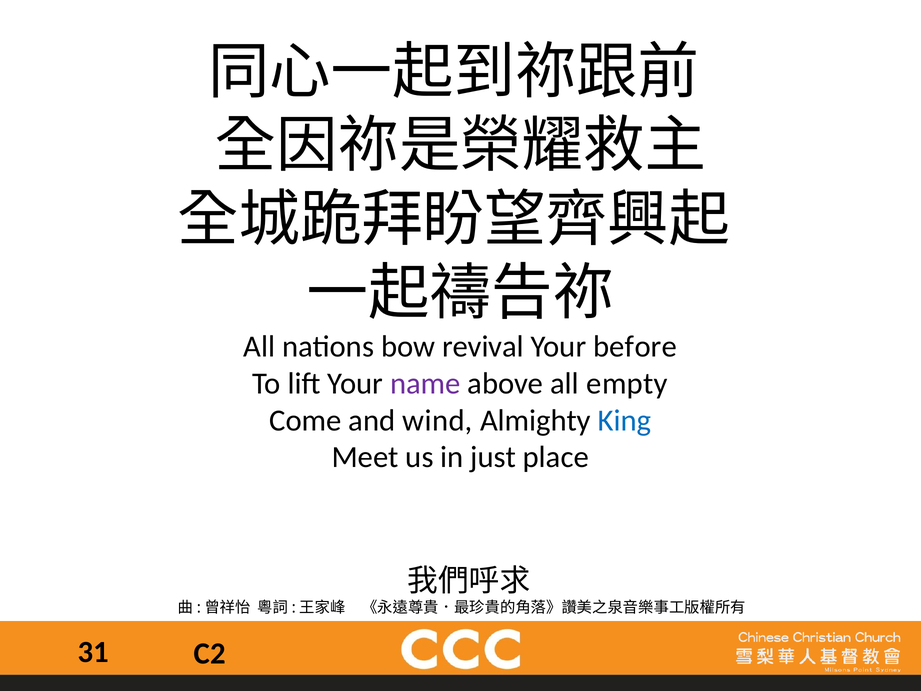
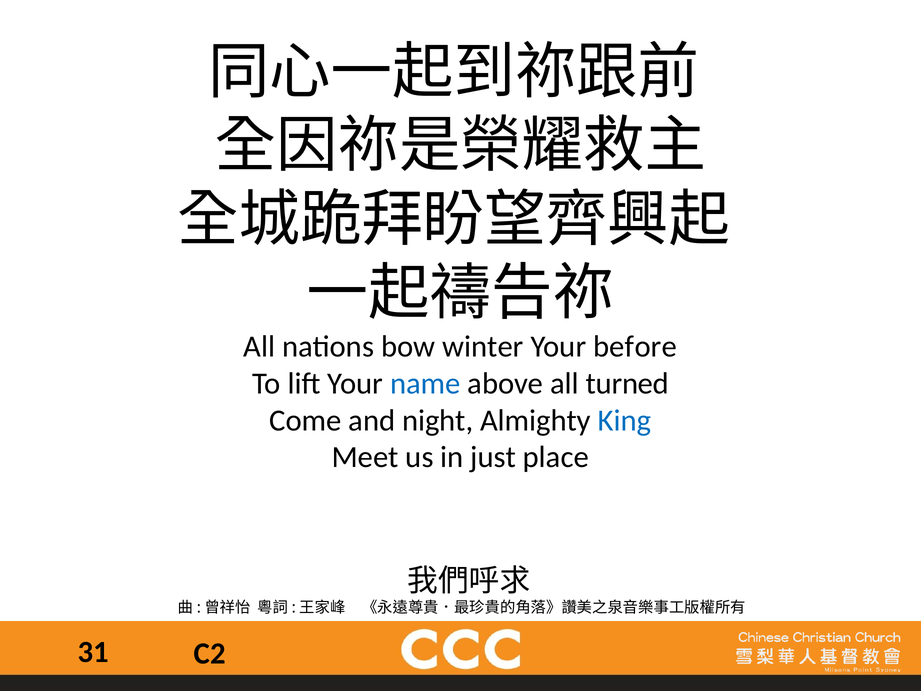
revival: revival -> winter (483, 347)
name colour: purple -> blue (425, 383)
empty: empty -> turned (627, 383)
wind: wind -> night (438, 420)
